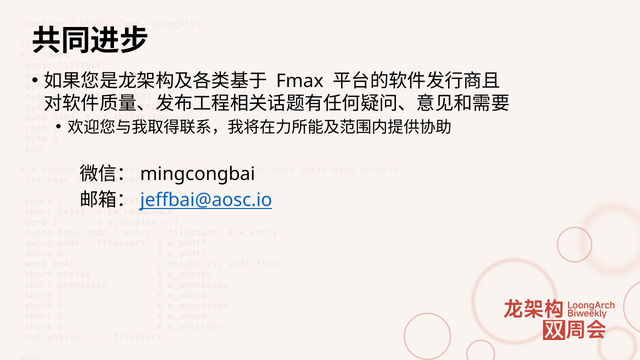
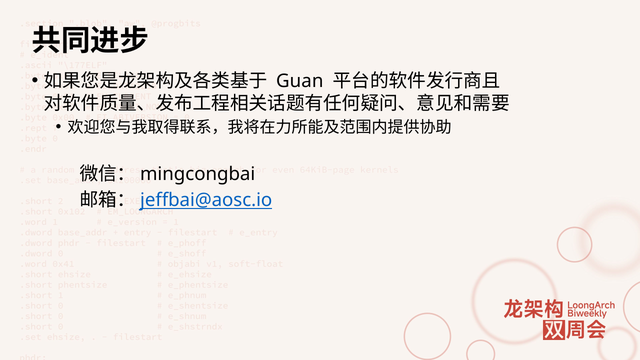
Fmax: Fmax -> Guan (300, 81)
